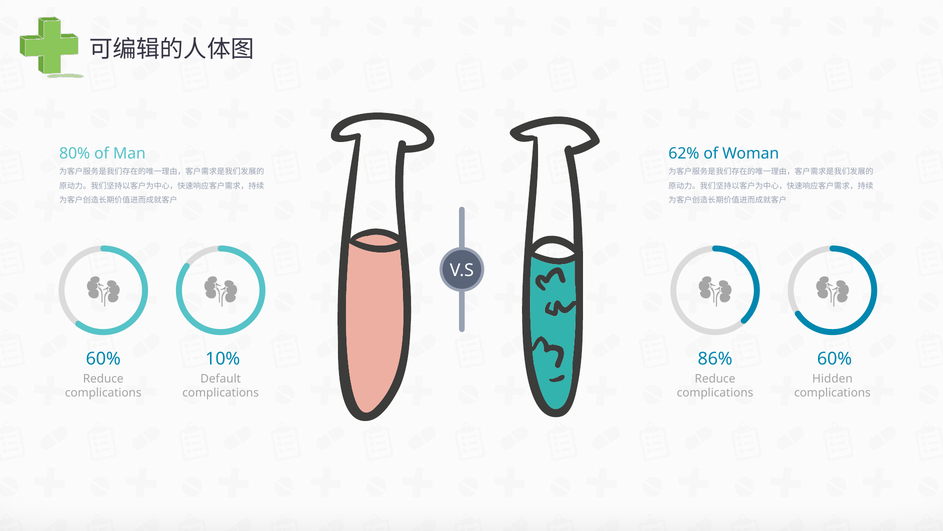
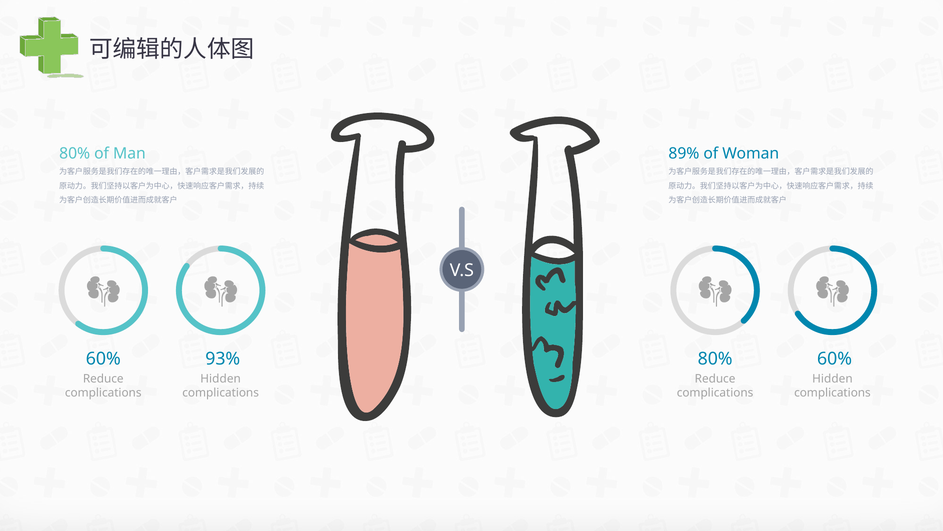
62%: 62% -> 89% (684, 153)
10%: 10% -> 93% (223, 358)
86%: 86% -> 80% (715, 358)
Default: Default -> Hidden (221, 378)
